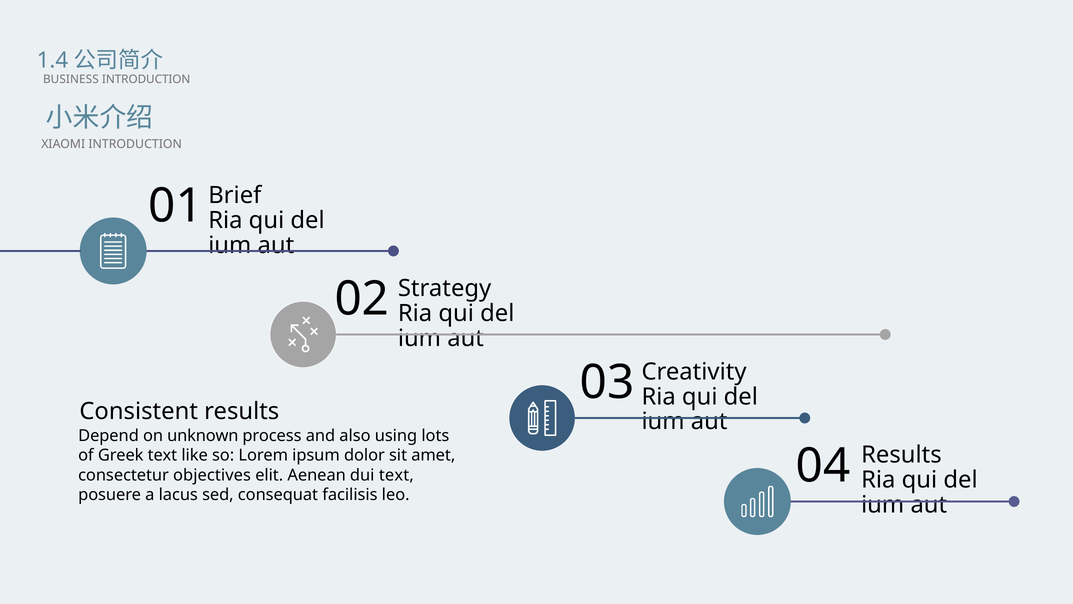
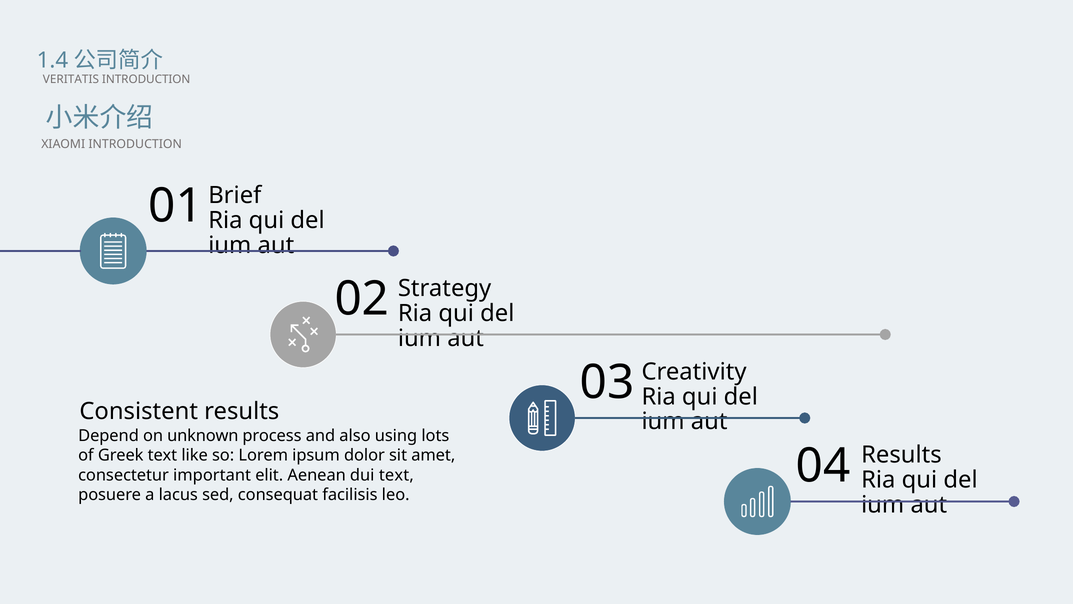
BUSINESS: BUSINESS -> VERITATIS (71, 79)
objectives: objectives -> important (212, 475)
